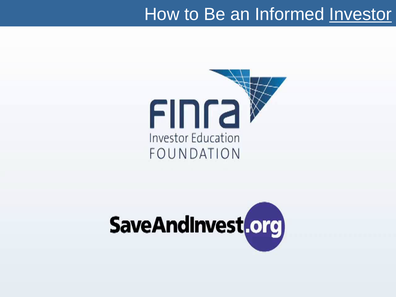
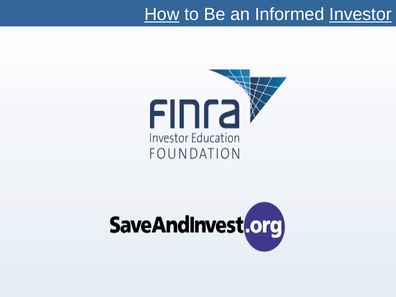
How underline: none -> present (162, 14)
